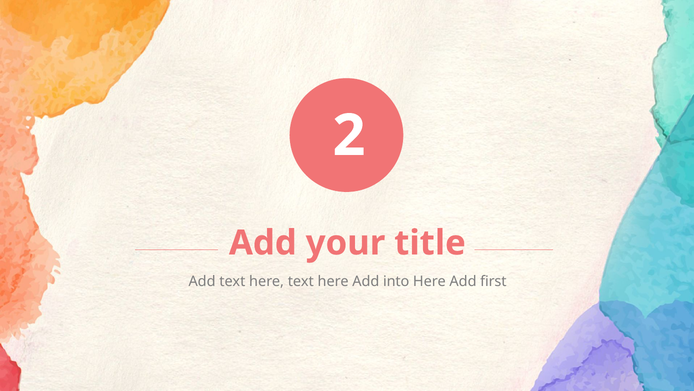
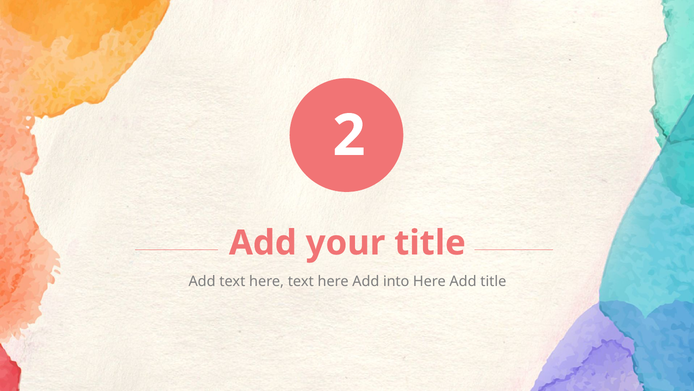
Add first: first -> title (493, 281)
